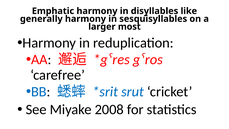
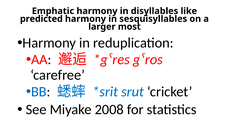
generally: generally -> predicted (41, 19)
